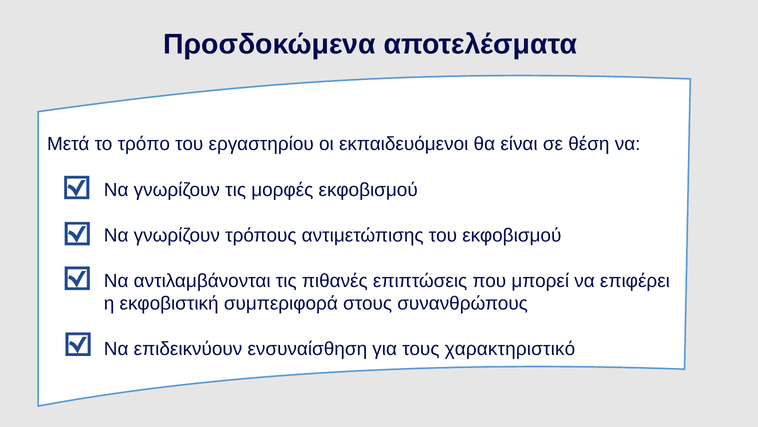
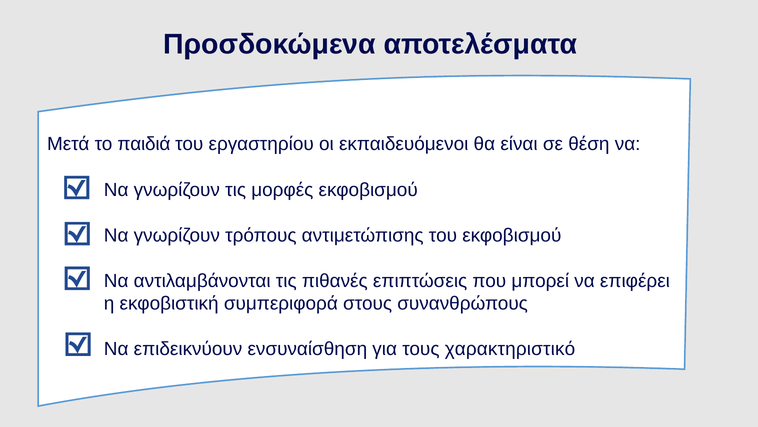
τρόπο: τρόπο -> παιδιά (144, 144)
